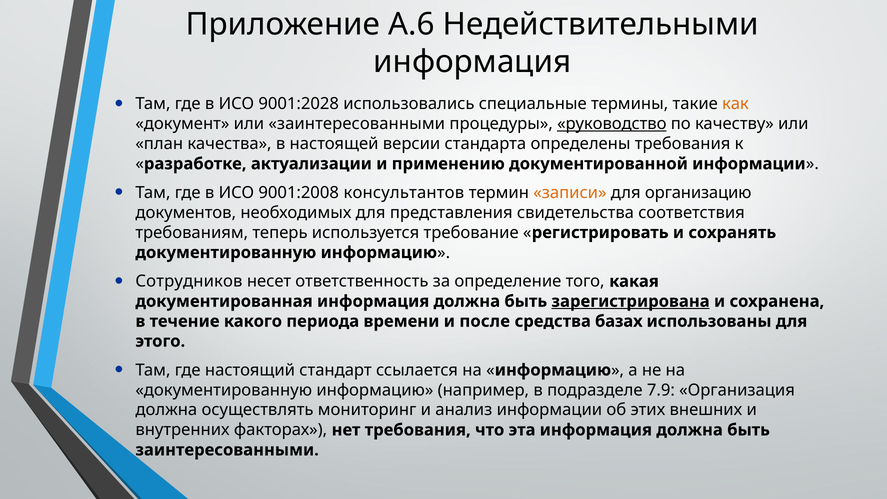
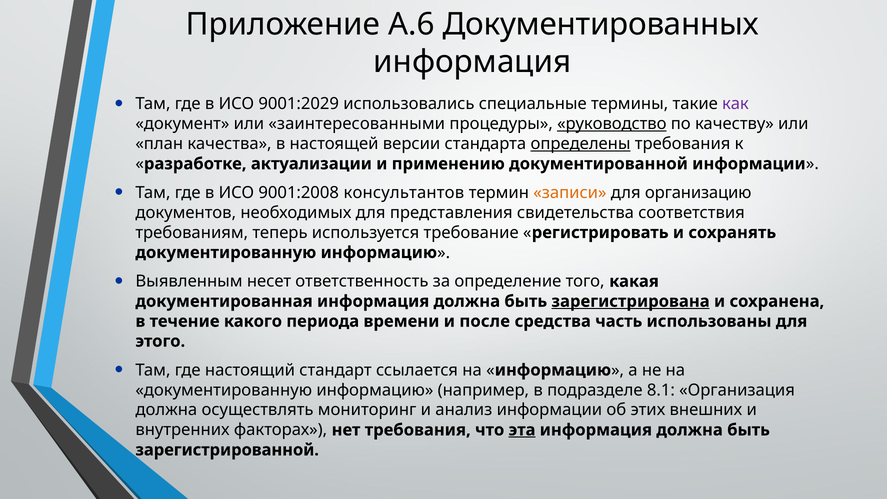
Недействительными: Недействительными -> Документированных (601, 24)
9001:2028: 9001:2028 -> 9001:2029 (299, 104)
как colour: orange -> purple (735, 104)
определены underline: none -> present (581, 144)
Сотрудников: Сотрудников -> Выявленным (189, 281)
базах: базах -> часть (619, 321)
7.9: 7.9 -> 8.1 (661, 390)
эта underline: none -> present (522, 430)
заинтересованными: заинтересованными -> зарегистрированной (227, 450)
